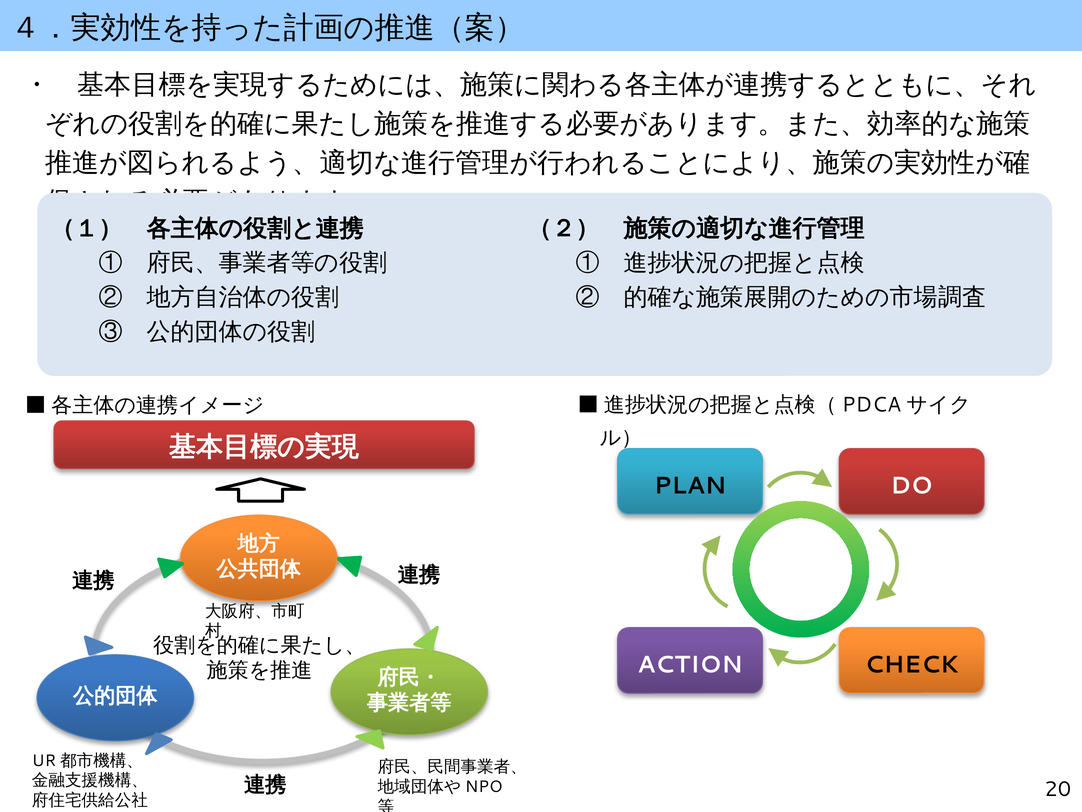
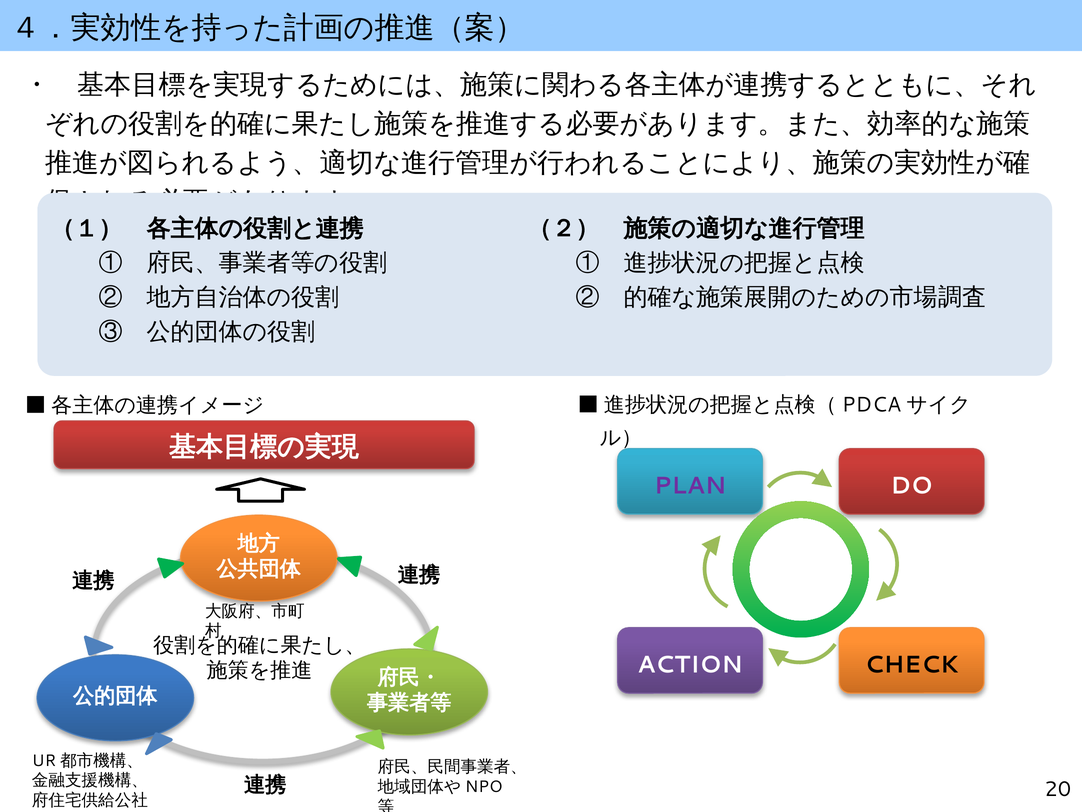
PLAN colour: black -> purple (690, 486)
